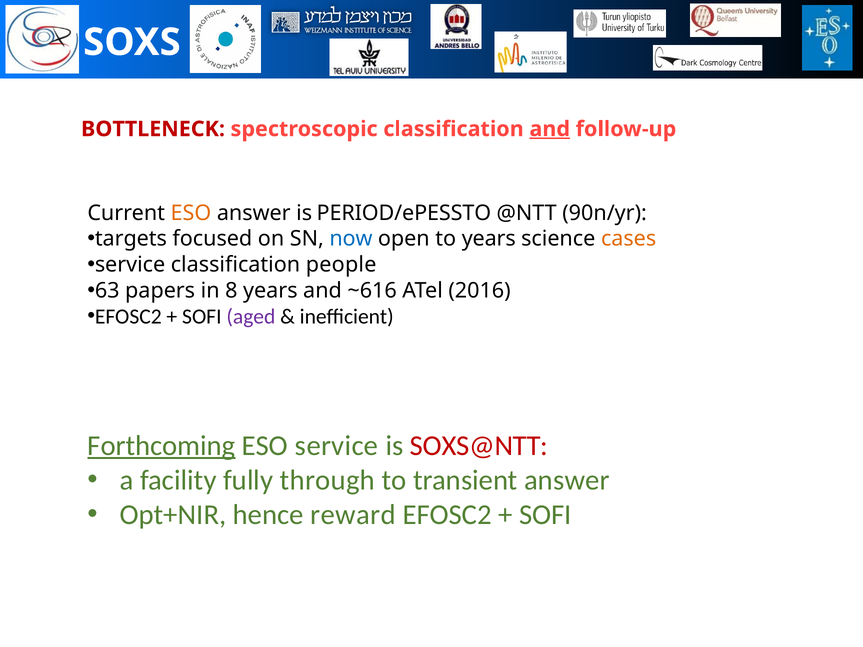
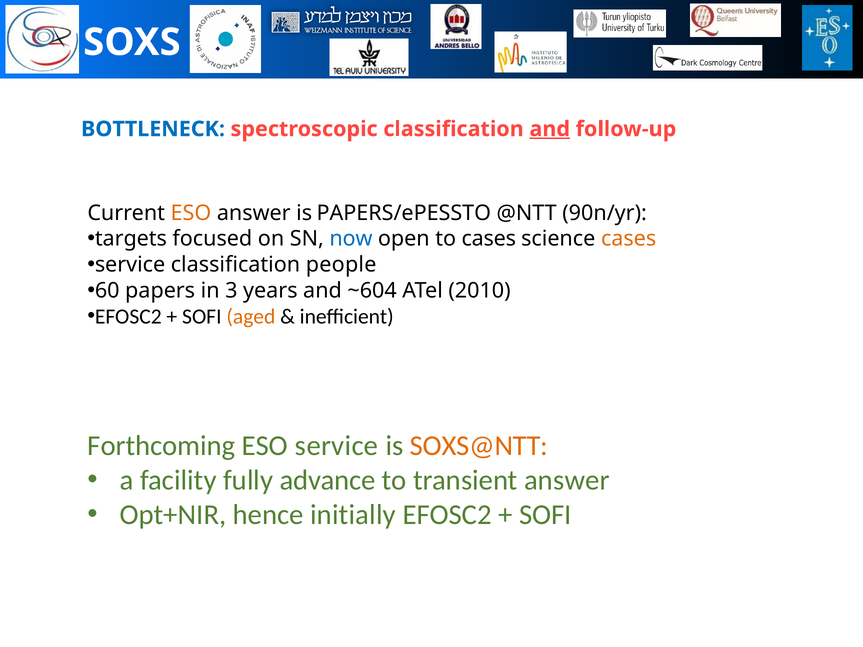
BOTTLENECK colour: red -> blue (153, 129)
PERIOD/ePESSTO: PERIOD/ePESSTO -> PAPERS/ePESSTO (404, 213)
to years: years -> cases (489, 239)
63: 63 -> 60 (107, 291)
8: 8 -> 3 (231, 291)
~616: ~616 -> ~604 (372, 291)
2016: 2016 -> 2010 (480, 291)
aged colour: purple -> orange (251, 317)
Forthcoming underline: present -> none (161, 446)
SOXS@NTT colour: red -> orange (479, 446)
through: through -> advance (328, 480)
reward: reward -> initially (353, 515)
